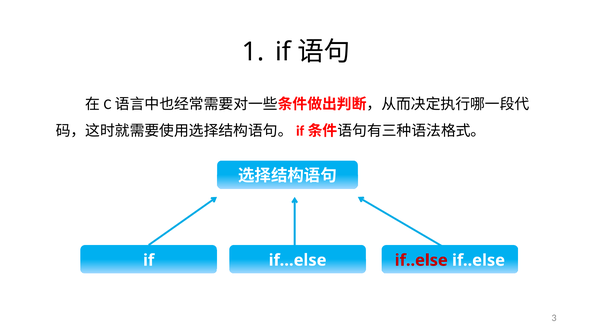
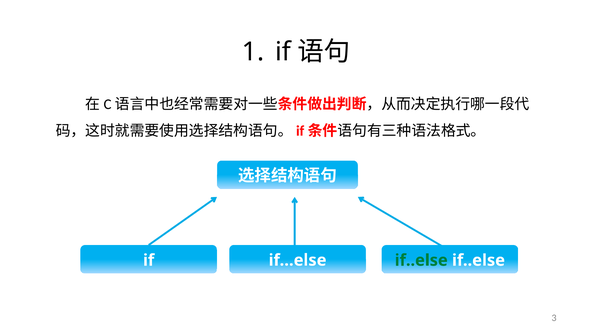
if..else colour: red -> green (421, 260)
